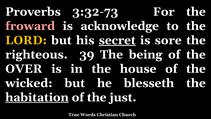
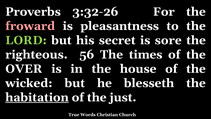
3:32-73: 3:32-73 -> 3:32-26 (95, 12)
acknowledge: acknowledge -> pleasantness (120, 26)
LORD colour: yellow -> light green (26, 40)
secret underline: present -> none (117, 40)
39: 39 -> 56 (87, 54)
being: being -> times (146, 54)
